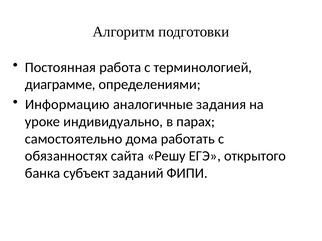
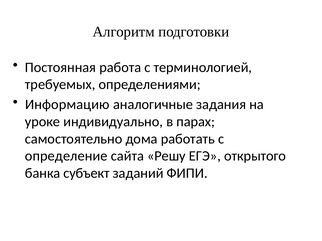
диаграмме: диаграмме -> требуемых (60, 85)
обязанностях: обязанностях -> определение (66, 156)
